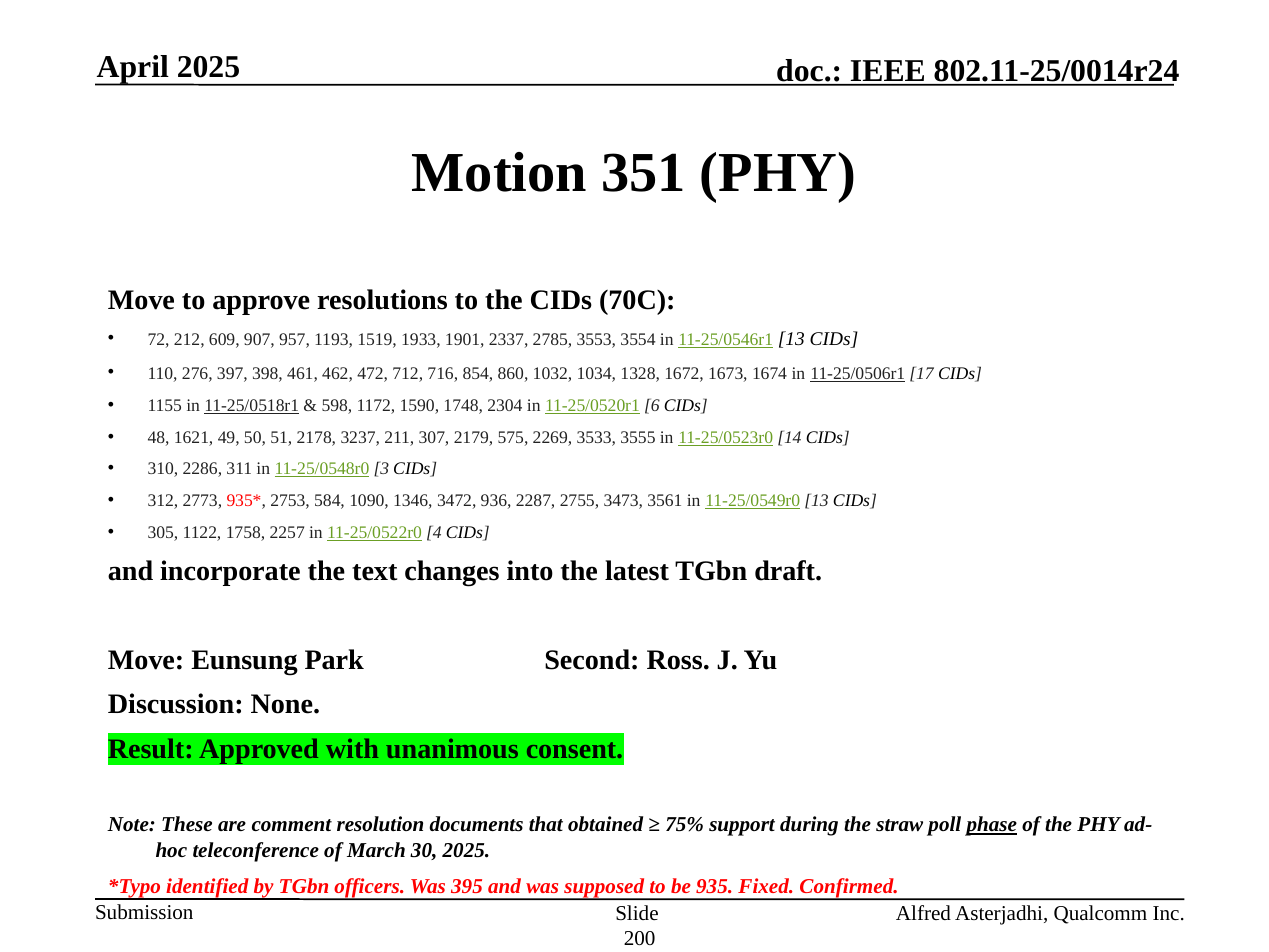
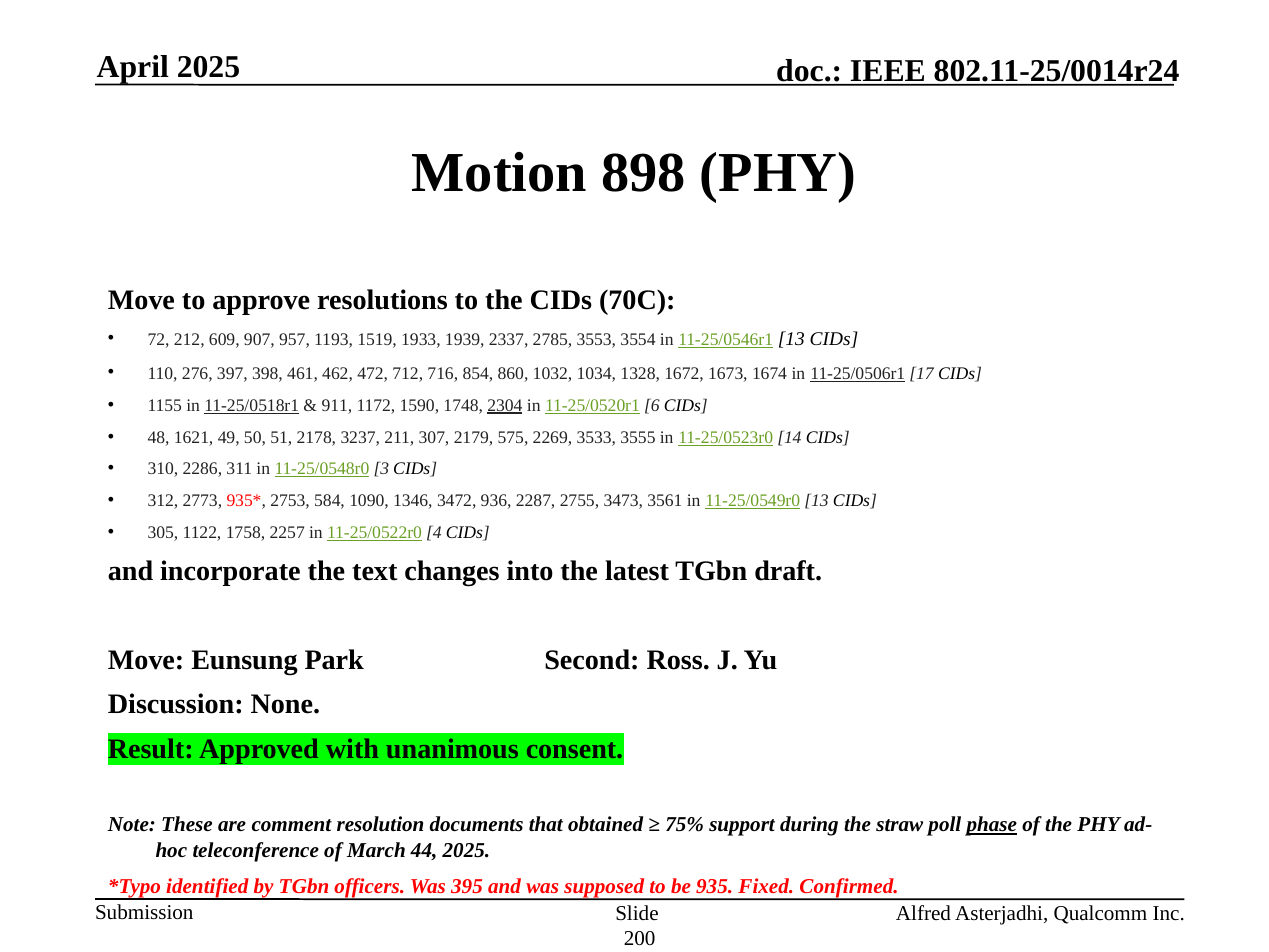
351: 351 -> 898 (643, 173)
1901: 1901 -> 1939 (465, 339)
598: 598 -> 911 (337, 405)
2304 underline: none -> present (505, 405)
30: 30 -> 44 (424, 850)
